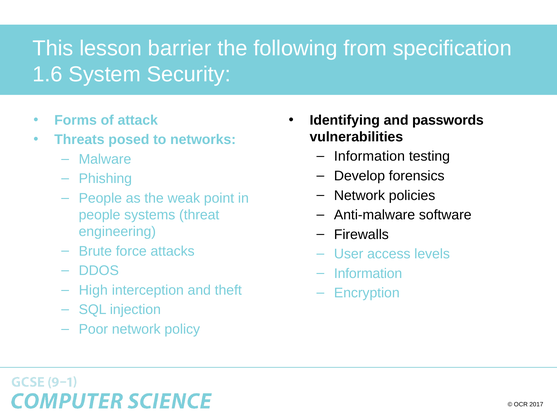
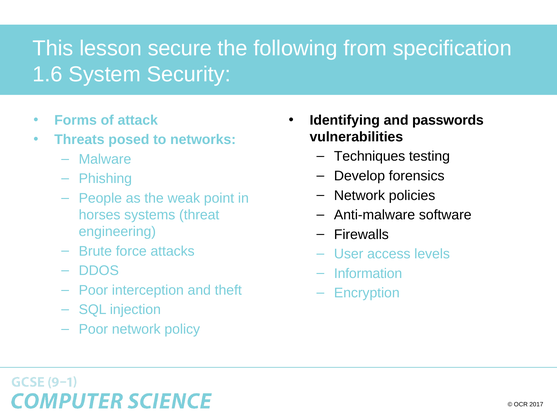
barrier: barrier -> secure (180, 48)
Information: Information -> Techniques (370, 156)
people: people -> horses (100, 215)
High: High -> Poor (93, 290)
